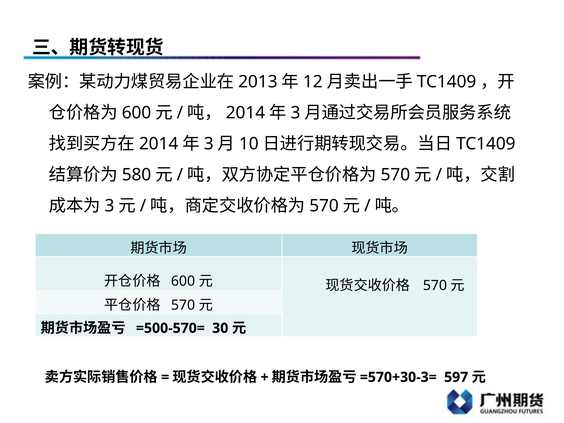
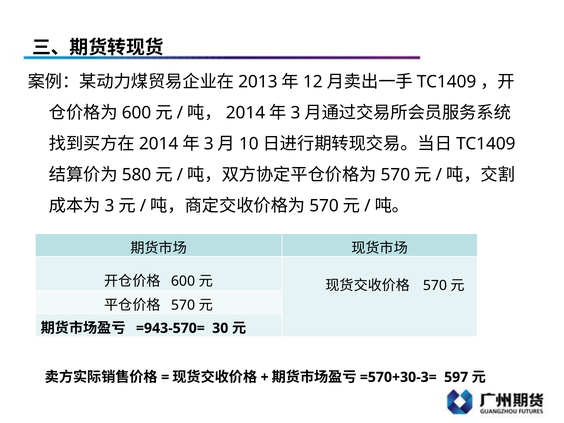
=500-570=: =500-570= -> =943-570= (170, 328)
